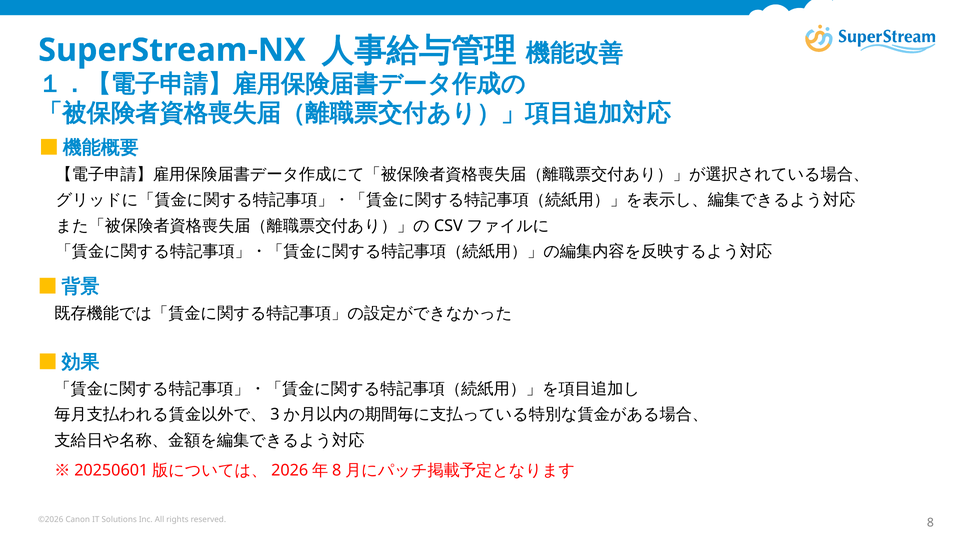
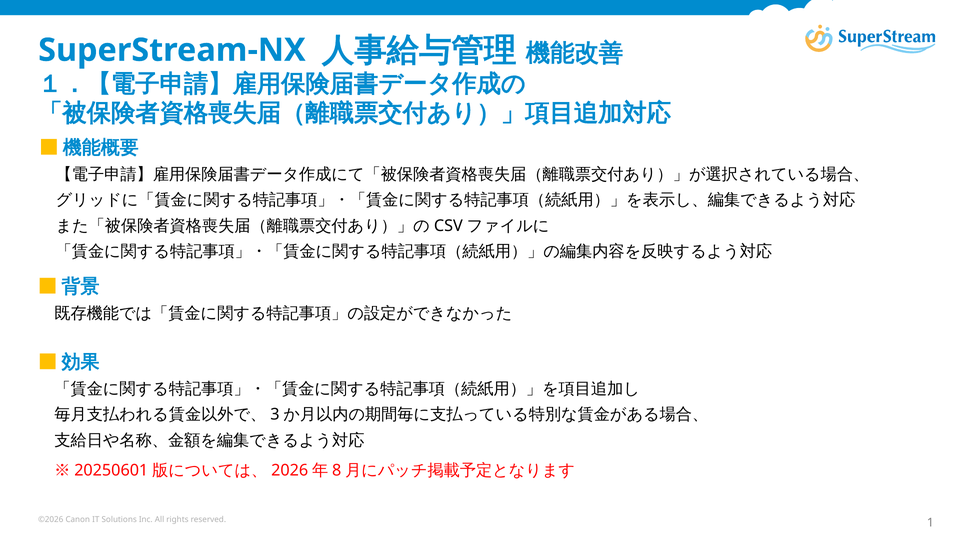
8: 8 -> 1 (930, 523)
